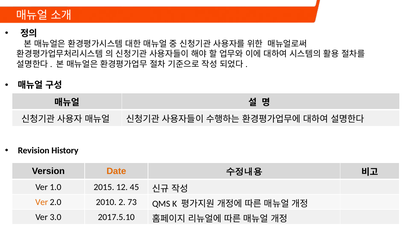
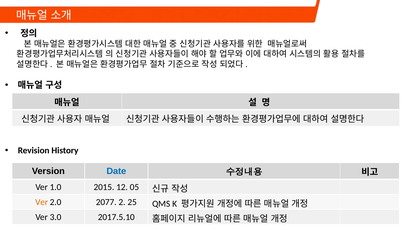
Date colour: orange -> blue (116, 172)
45: 45 -> 05 (134, 188)
2010: 2010 -> 2077 (106, 203)
73: 73 -> 25 (132, 203)
